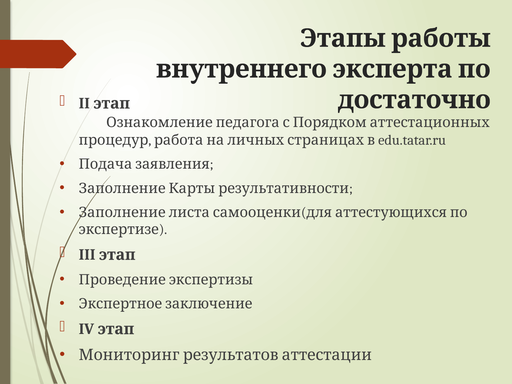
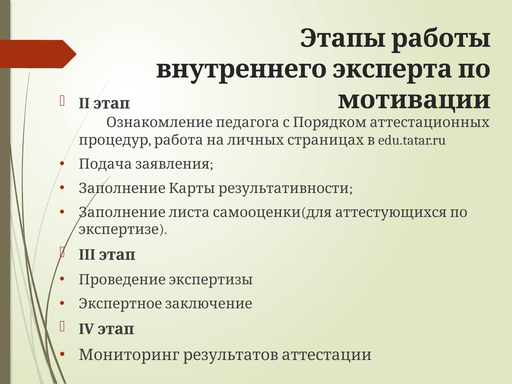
достаточно: достаточно -> мотивации (414, 100)
